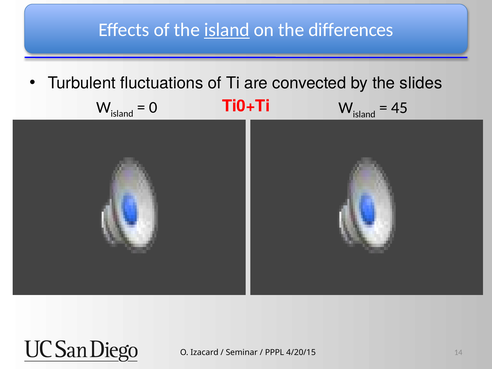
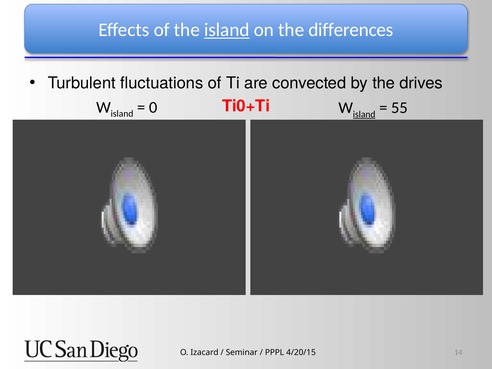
slides: slides -> drives (421, 83)
island underline: none -> present (364, 114)
45: 45 -> 55 (399, 108)
